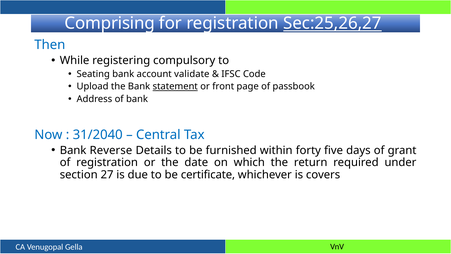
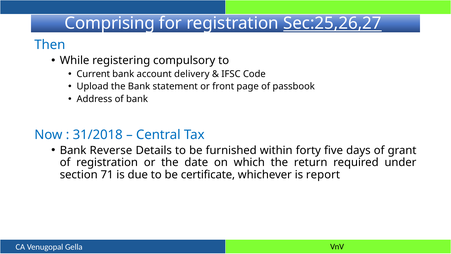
Seating: Seating -> Current (93, 74)
validate: validate -> delivery (192, 74)
statement underline: present -> none (175, 86)
31/2040: 31/2040 -> 31/2018 (98, 135)
27: 27 -> 71 (107, 175)
covers: covers -> report (323, 175)
